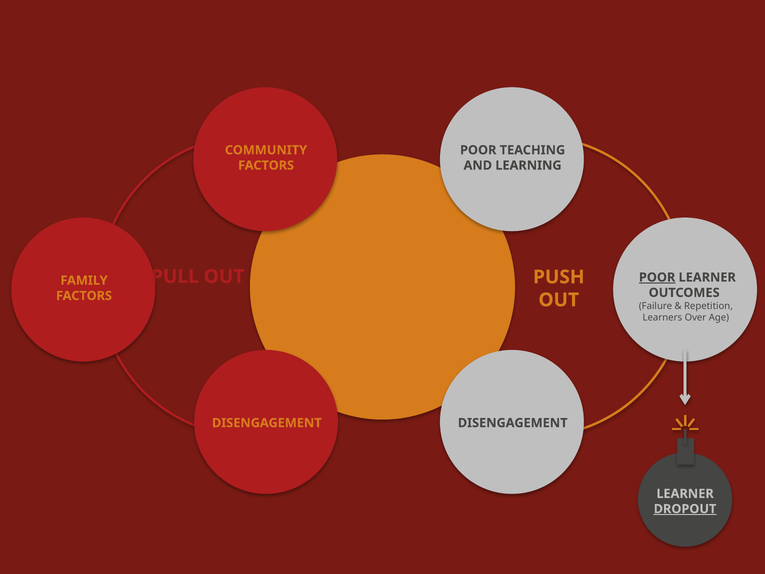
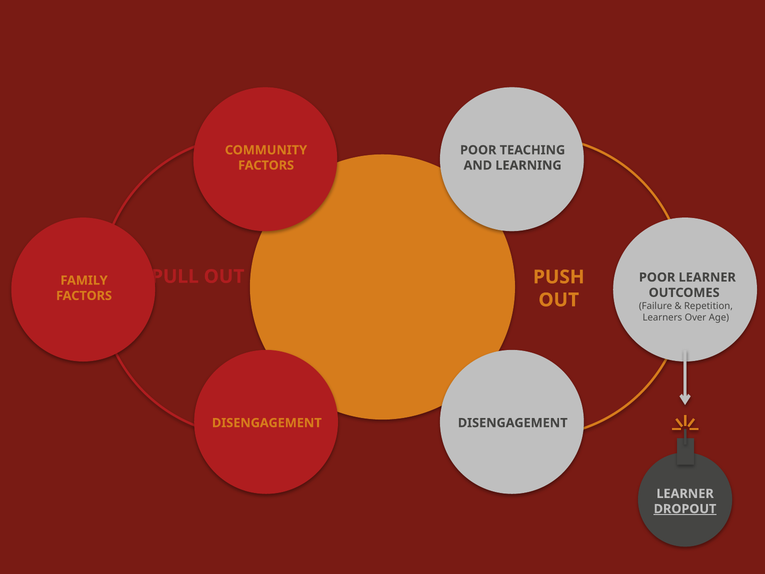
POOR underline: present -> none (657, 277)
